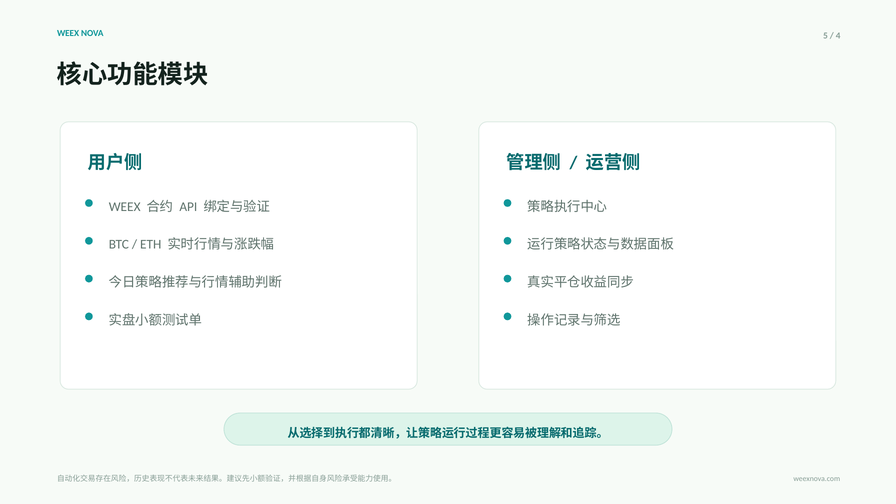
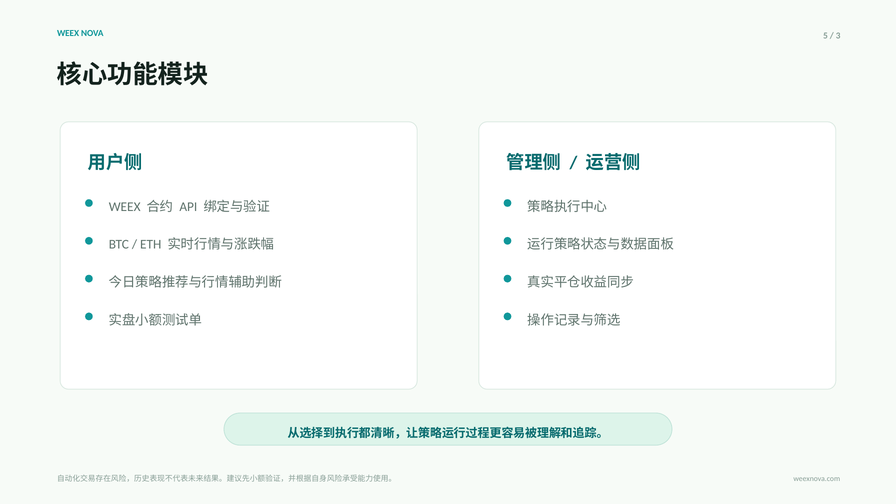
4: 4 -> 3 (838, 36)
